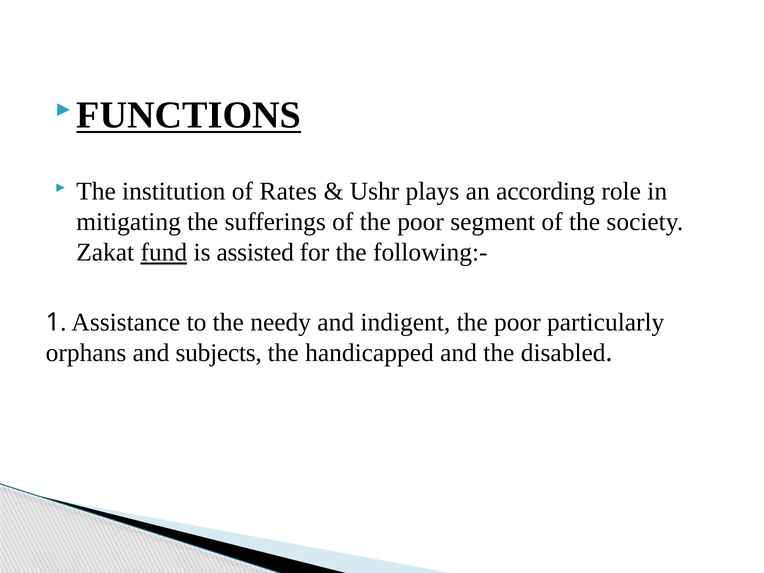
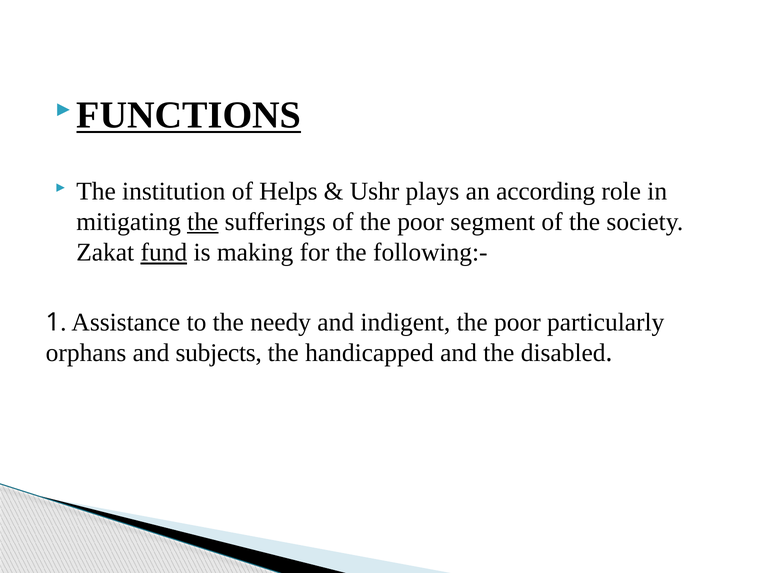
Rates: Rates -> Helps (288, 191)
the underline: none -> present (203, 222)
assisted: assisted -> making (255, 253)
